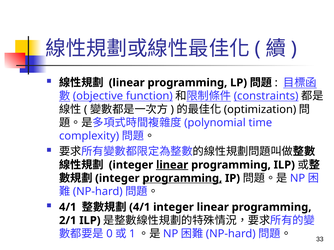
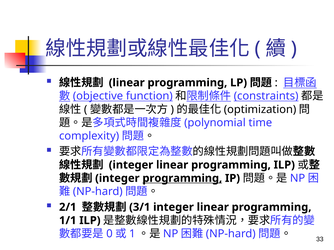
linear underline: present -> none (172, 165)
4/1: 4/1 -> 2/1 (68, 208)
4/1: 4/1 -> 3/1 (140, 208)
2/1: 2/1 -> 1/1 (68, 221)
